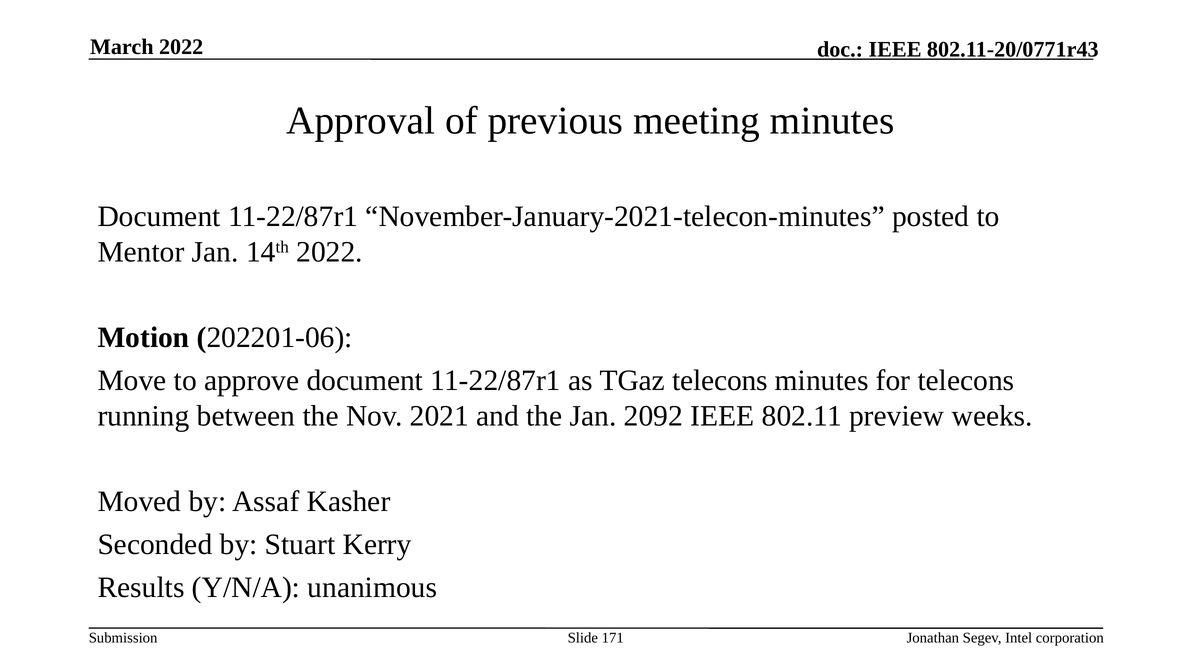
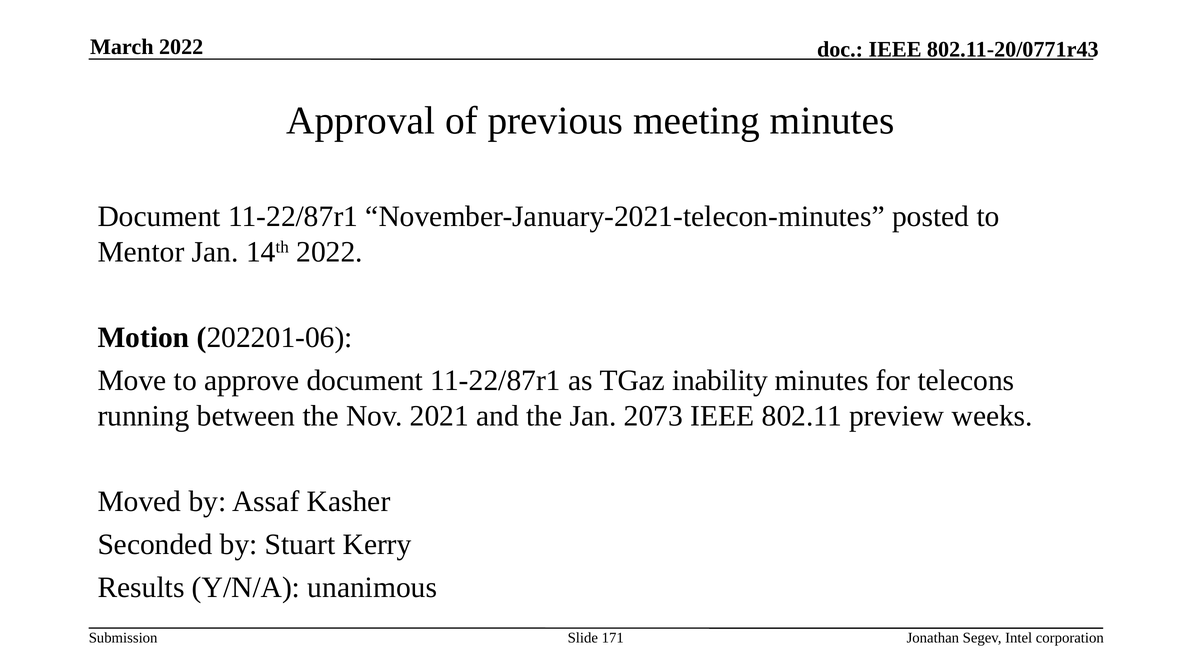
TGaz telecons: telecons -> inability (720, 380)
2092: 2092 -> 2073 (653, 416)
